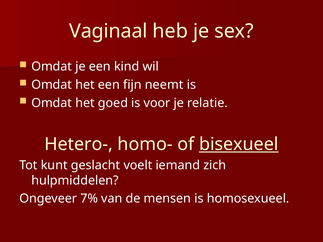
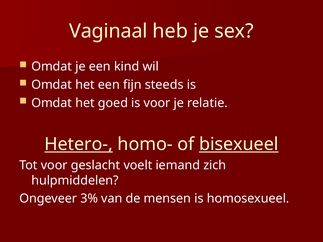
neemt: neemt -> steeds (164, 85)
Hetero- underline: none -> present (79, 144)
Tot kunt: kunt -> voor (54, 166)
7%: 7% -> 3% (89, 199)
